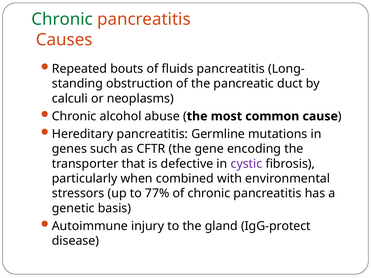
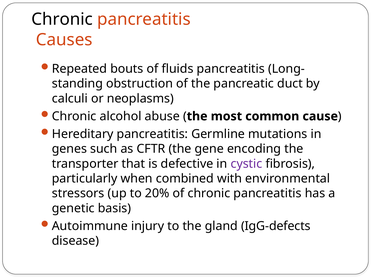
Chronic colour: green -> black (62, 19)
77%: 77% -> 20% (157, 194)
IgG-protect: IgG-protect -> IgG-defects (276, 226)
